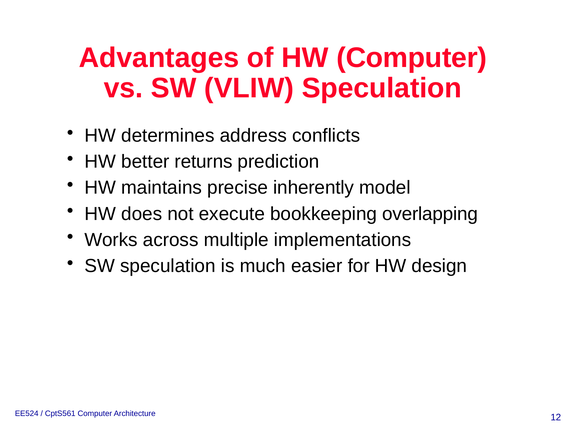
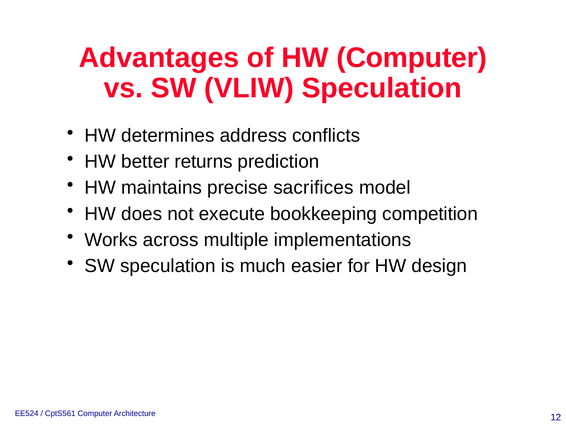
inherently: inherently -> sacrifices (314, 188)
overlapping: overlapping -> competition (430, 214)
